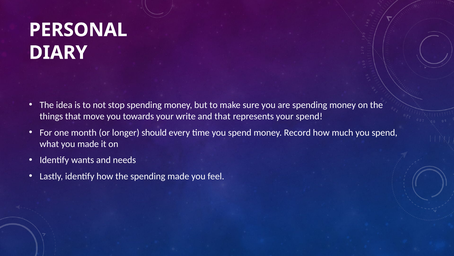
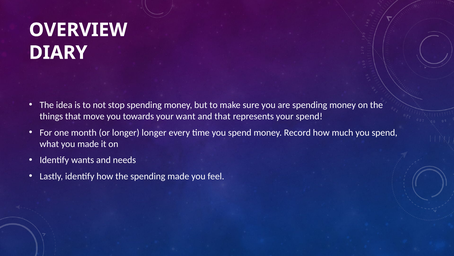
PERSONAL: PERSONAL -> OVERVIEW (78, 30)
write: write -> want (186, 116)
longer should: should -> longer (154, 132)
